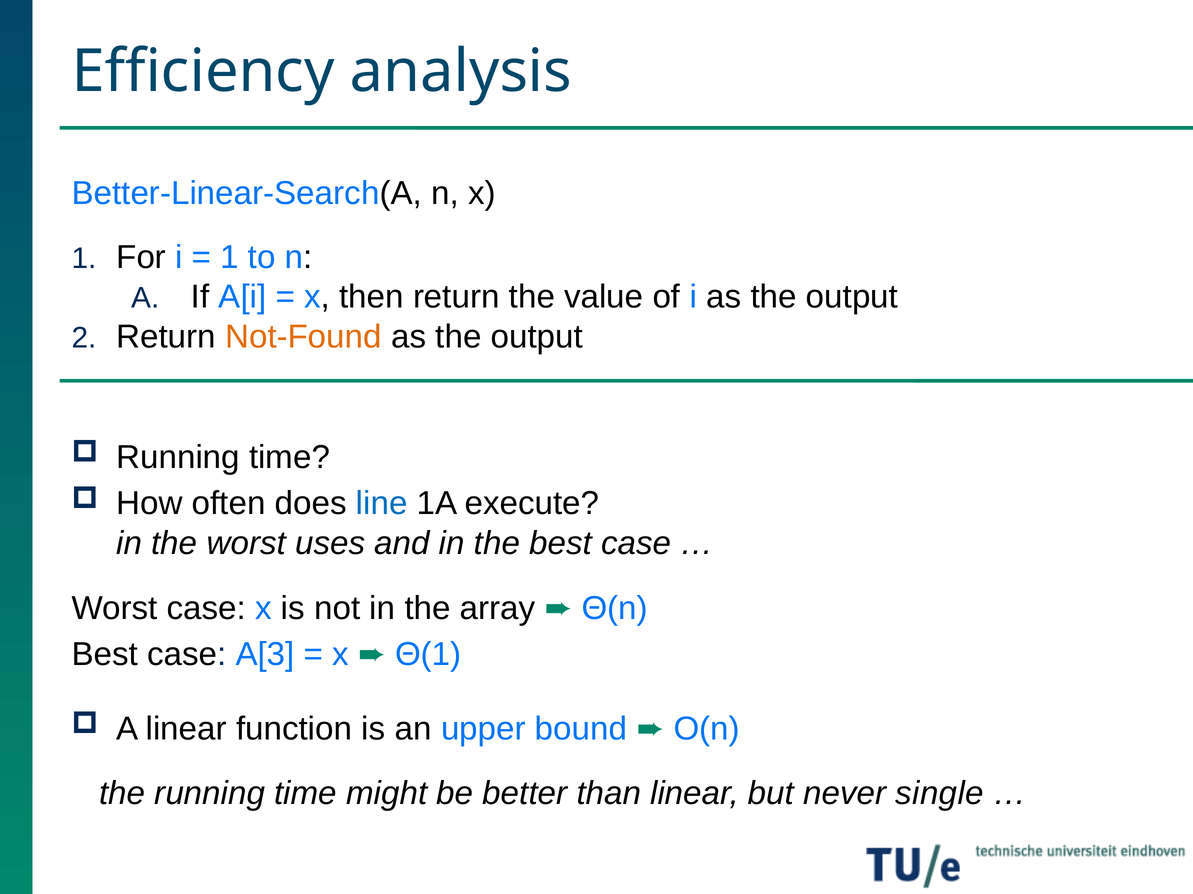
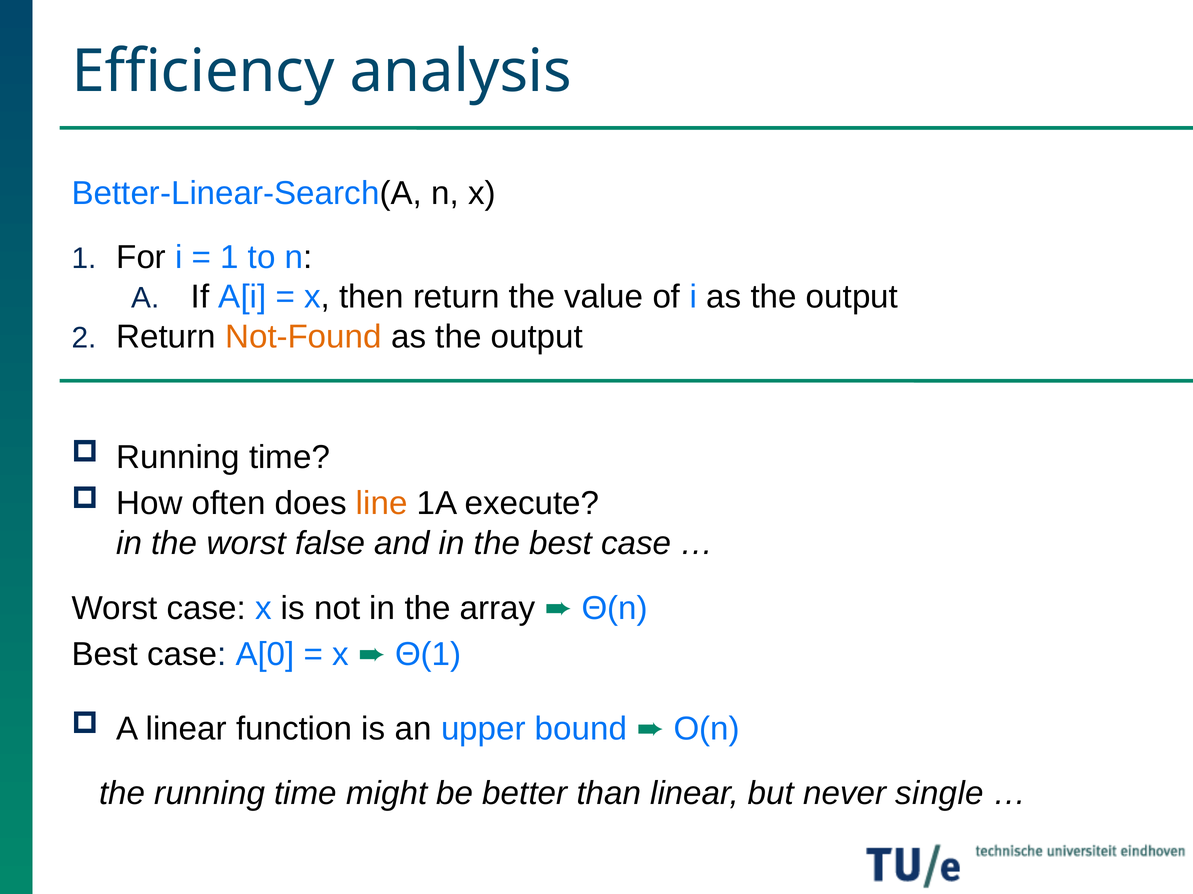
line colour: blue -> orange (382, 504)
uses: uses -> false (330, 544)
A[3: A[3 -> A[0 (265, 655)
